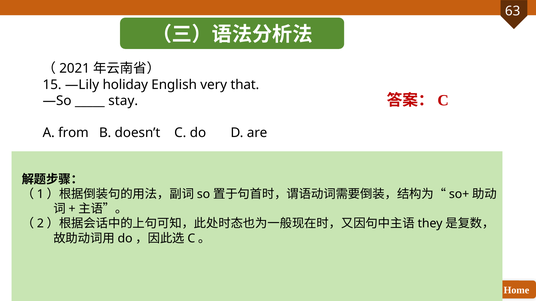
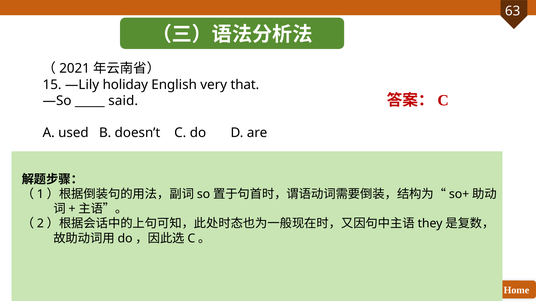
stay: stay -> said (123, 101)
from: from -> used (73, 133)
